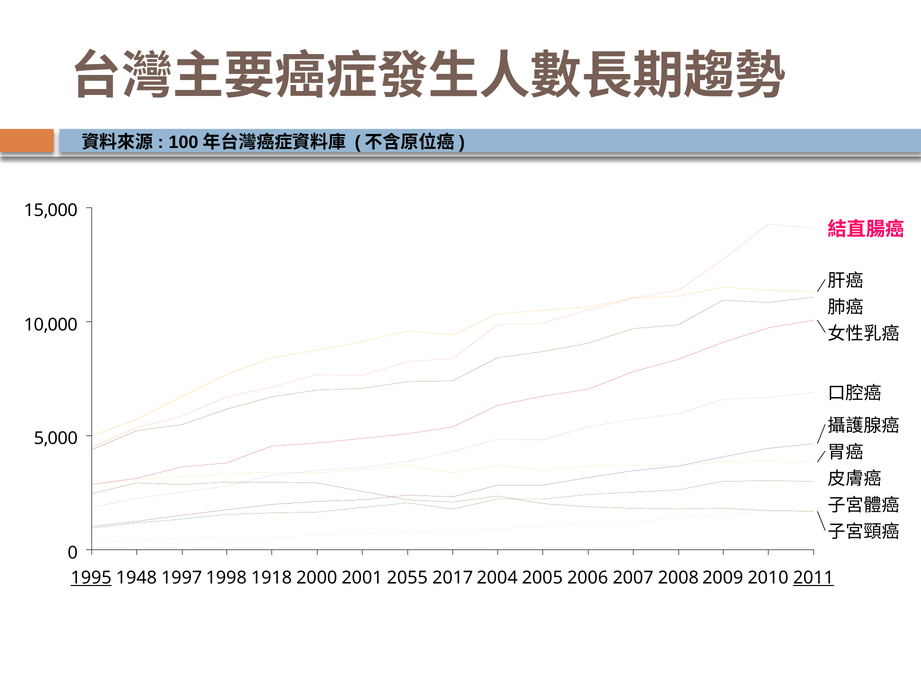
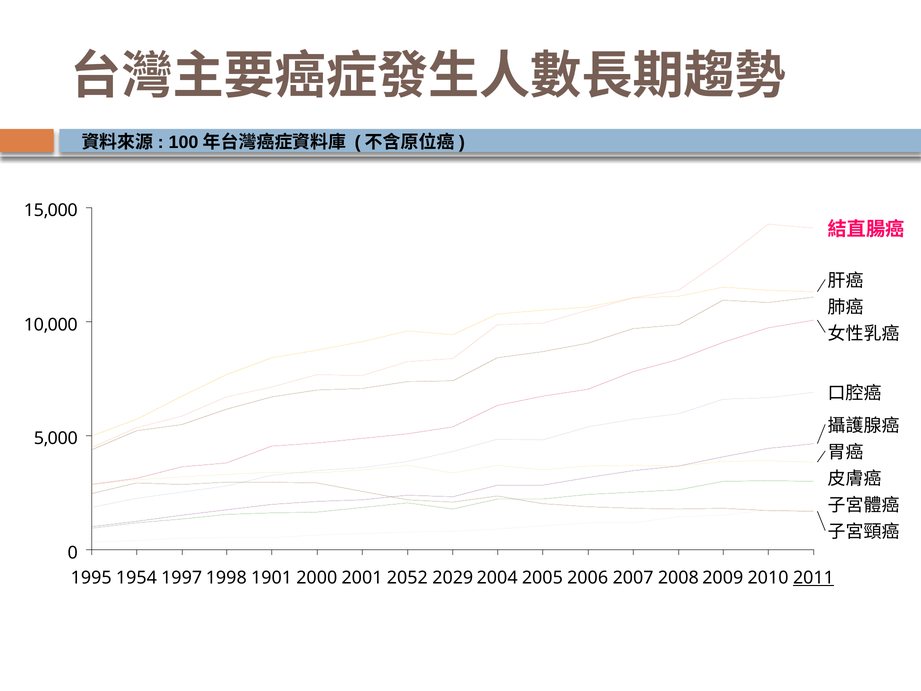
1995 underline: present -> none (91, 578)
1948: 1948 -> 1954 (136, 578)
1918: 1918 -> 1901 (272, 578)
2055: 2055 -> 2052 (407, 578)
2017: 2017 -> 2029 (453, 578)
